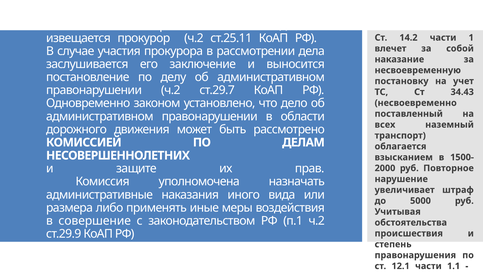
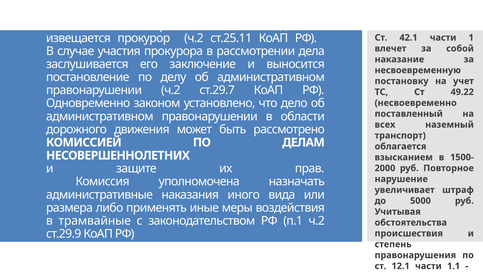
14.2: 14.2 -> 42.1 (408, 38)
34.43: 34.43 -> 49.22 (462, 92)
совершение: совершение -> трамвайные (95, 221)
